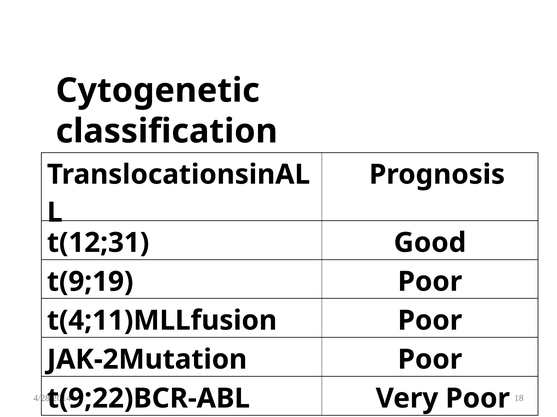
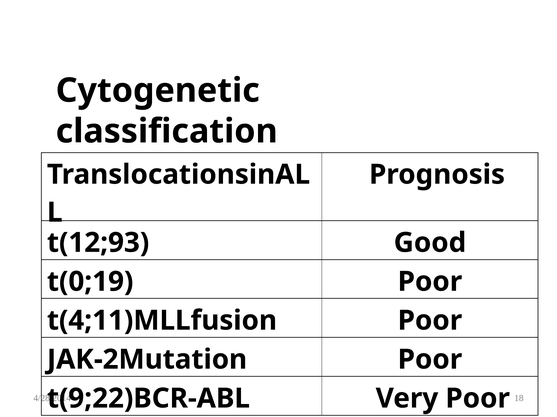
t(12;31: t(12;31 -> t(12;93 (98, 243)
t(9;19: t(9;19 -> t(0;19 (90, 282)
